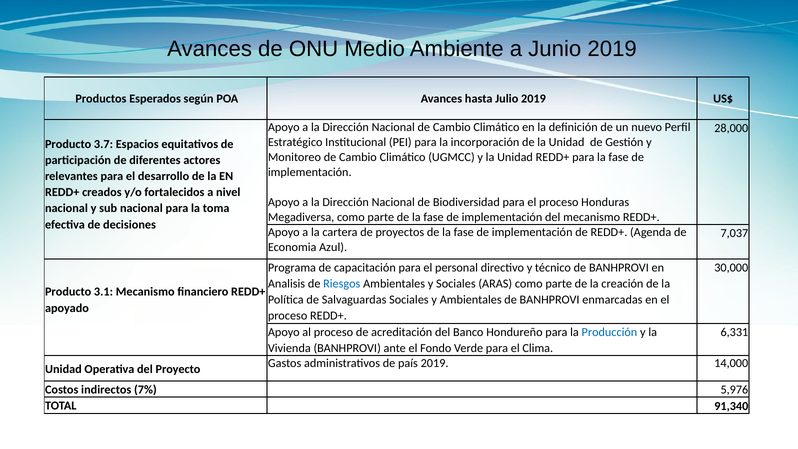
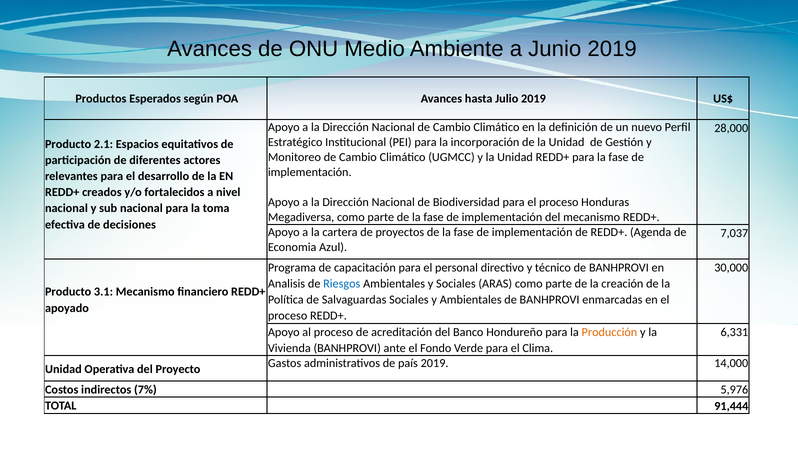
3.7: 3.7 -> 2.1 (103, 144)
Producción colour: blue -> orange (609, 332)
91,340: 91,340 -> 91,444 (731, 406)
